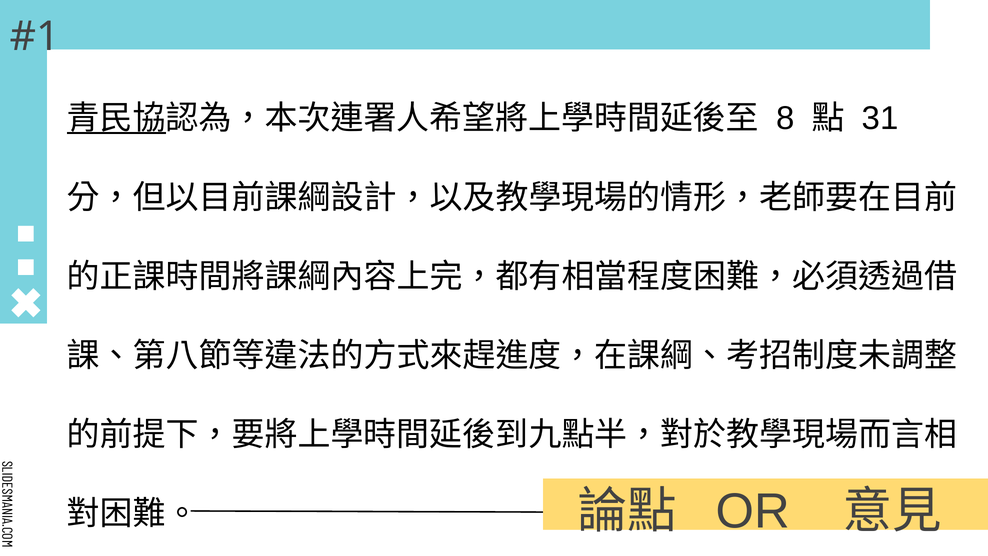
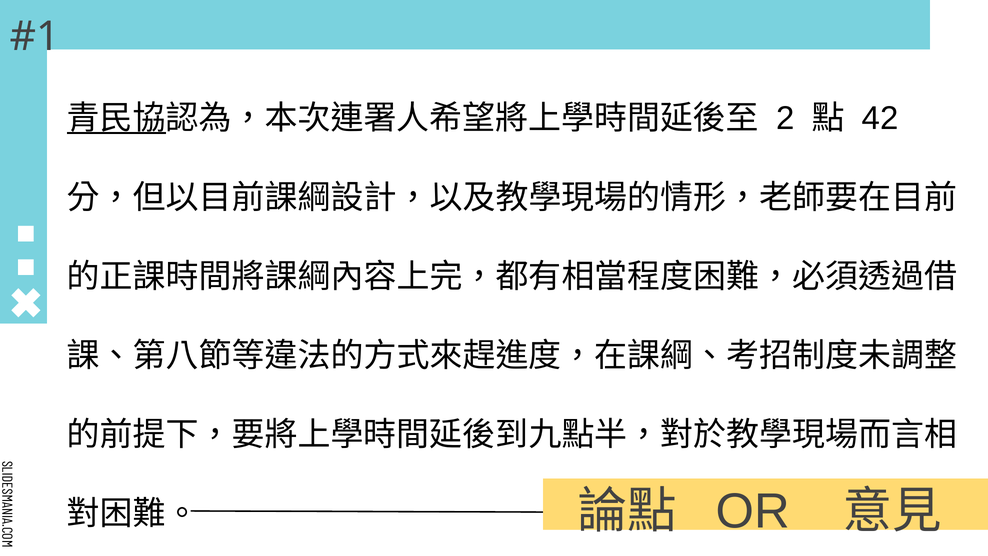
8: 8 -> 2 (786, 119)
31: 31 -> 42 (880, 119)
